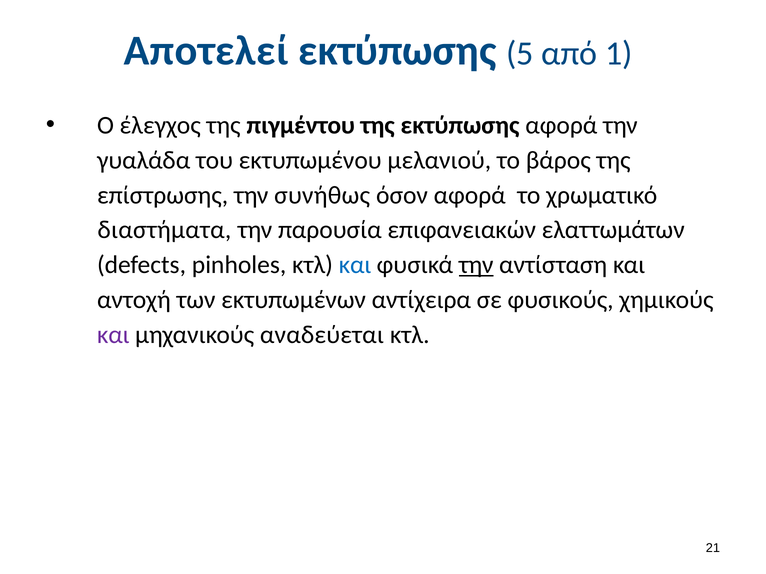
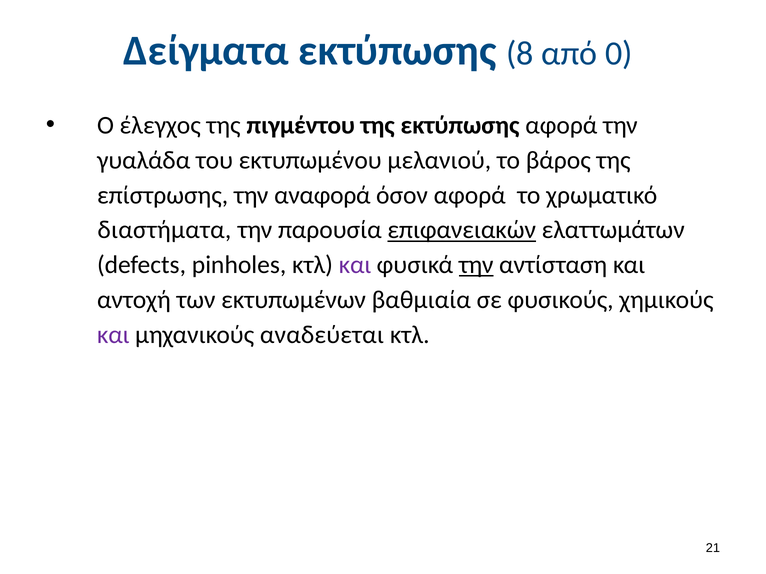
Αποτελεί: Αποτελεί -> Δείγματα (206, 51)
5: 5 -> 8 (520, 54)
1: 1 -> 0 (619, 54)
συνήθως: συνήθως -> αναφορά (322, 195)
επιφανειακών underline: none -> present (462, 230)
και colour: blue -> purple (355, 265)
αντίχειρα: αντίχειρα -> βαθμιαία (421, 300)
